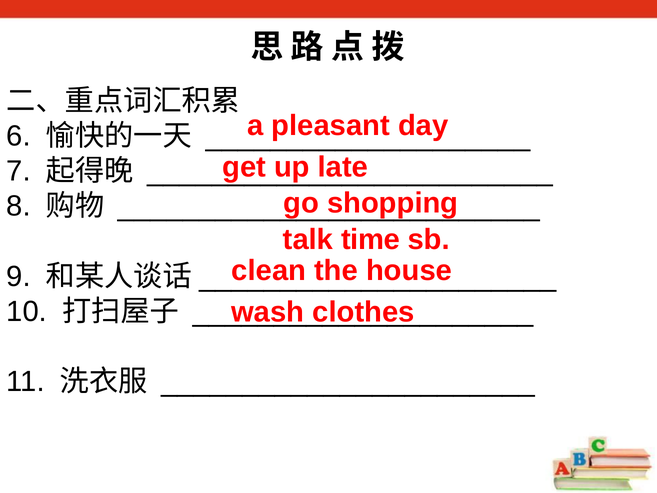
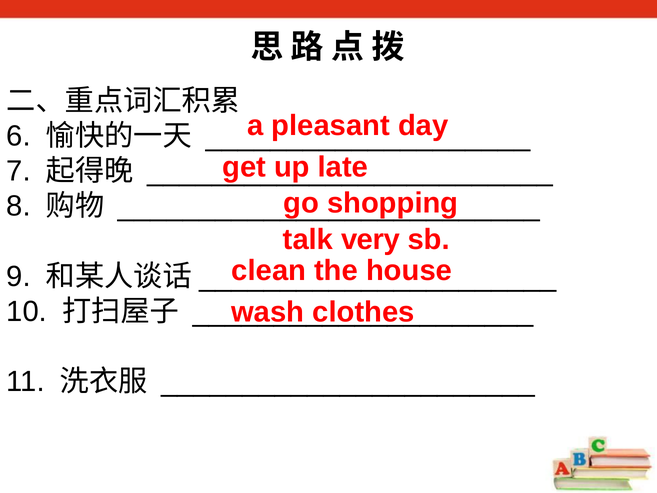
time: time -> very (371, 239)
